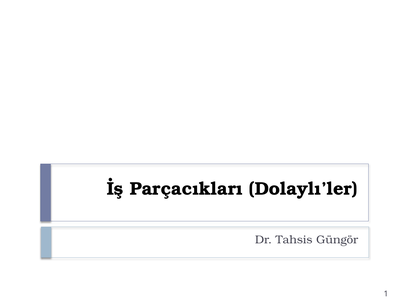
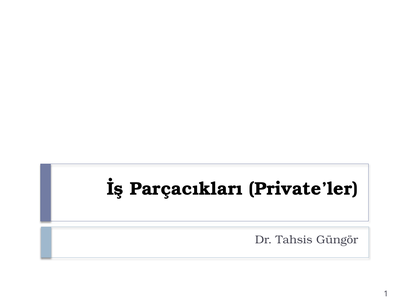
Dolaylı’ler: Dolaylı’ler -> Private’ler (303, 188)
